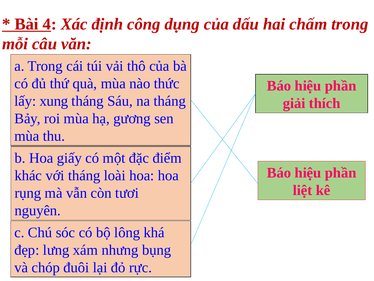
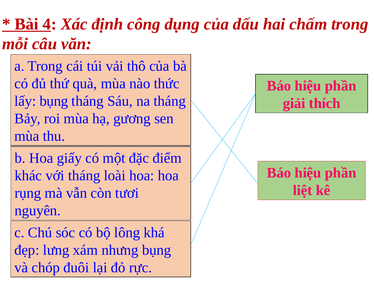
lấy xung: xung -> bụng (54, 101)
